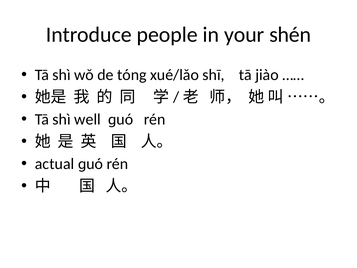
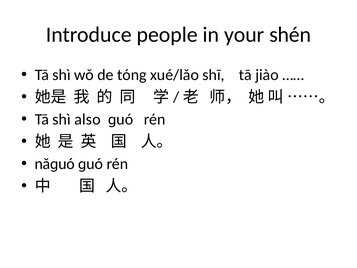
well: well -> also (87, 119)
actual: actual -> nǎɡuó (55, 164)
